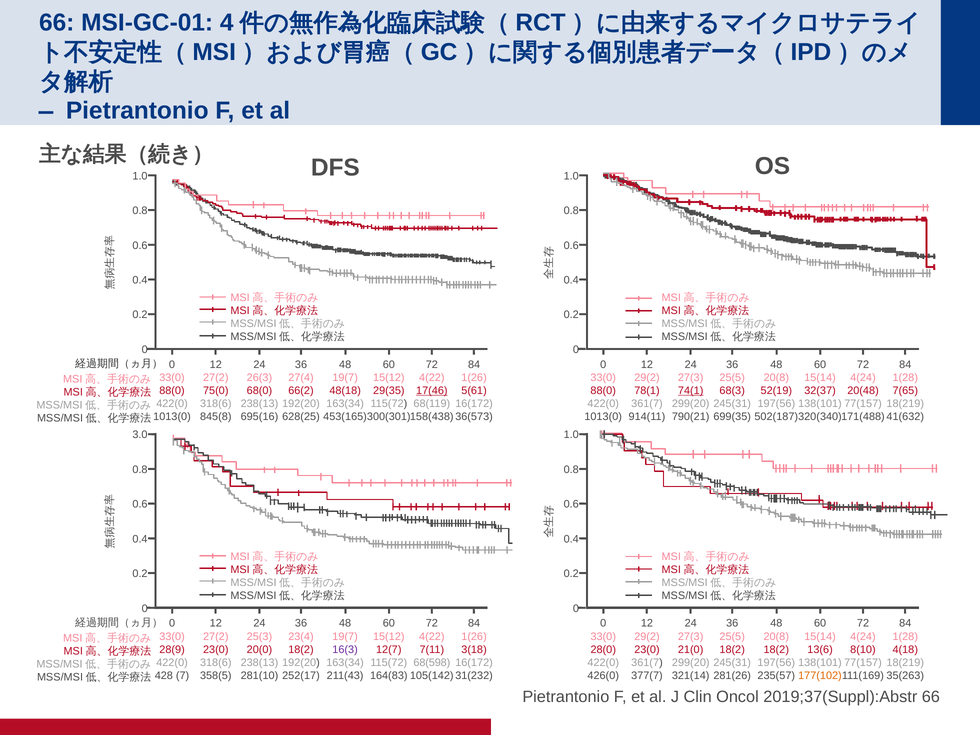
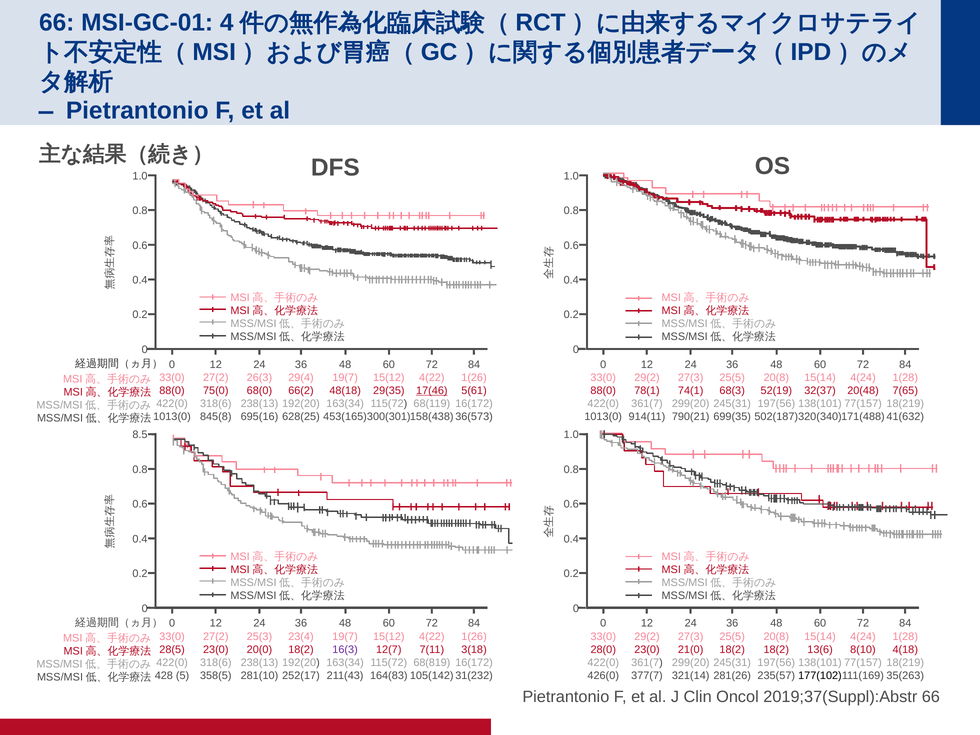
27(4: 27(4 -> 29(4 (301, 378)
74(1 underline: present -> none (691, 391)
3.0: 3.0 -> 8.5 (140, 435)
28(9: 28(9 -> 28(5 (172, 649)
68(598: 68(598 -> 68(819 (432, 663)
7: 7 -> 5 (183, 676)
177(102 colour: orange -> black (820, 676)
